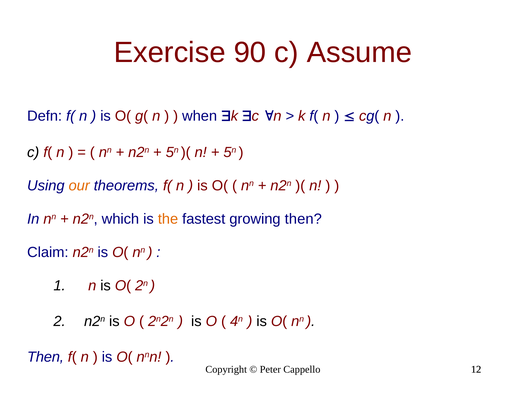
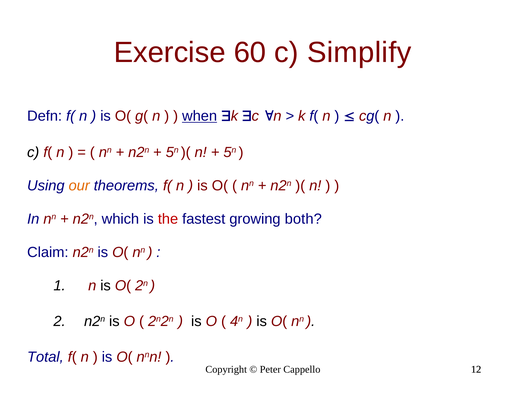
90: 90 -> 60 (250, 52)
Assume: Assume -> Simplify (359, 52)
when underline: none -> present (200, 116)
the colour: orange -> red (168, 219)
growing then: then -> both (303, 219)
Then: Then -> Total (45, 357)
